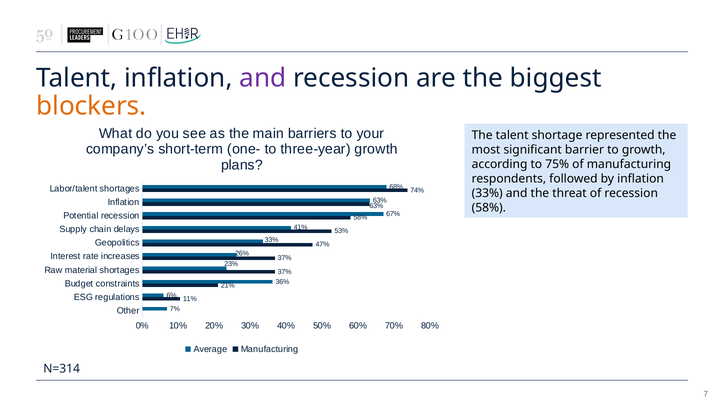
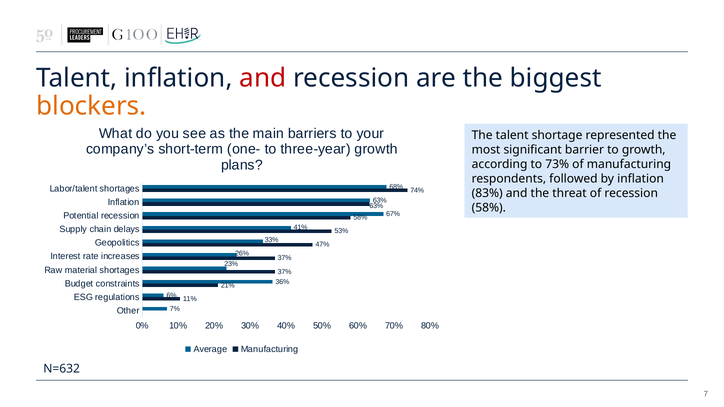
and colour: purple -> red (263, 78)
75%: 75% -> 73% (557, 164)
33%: 33% -> 83% (487, 193)
N=314: N=314 -> N=632 (62, 369)
